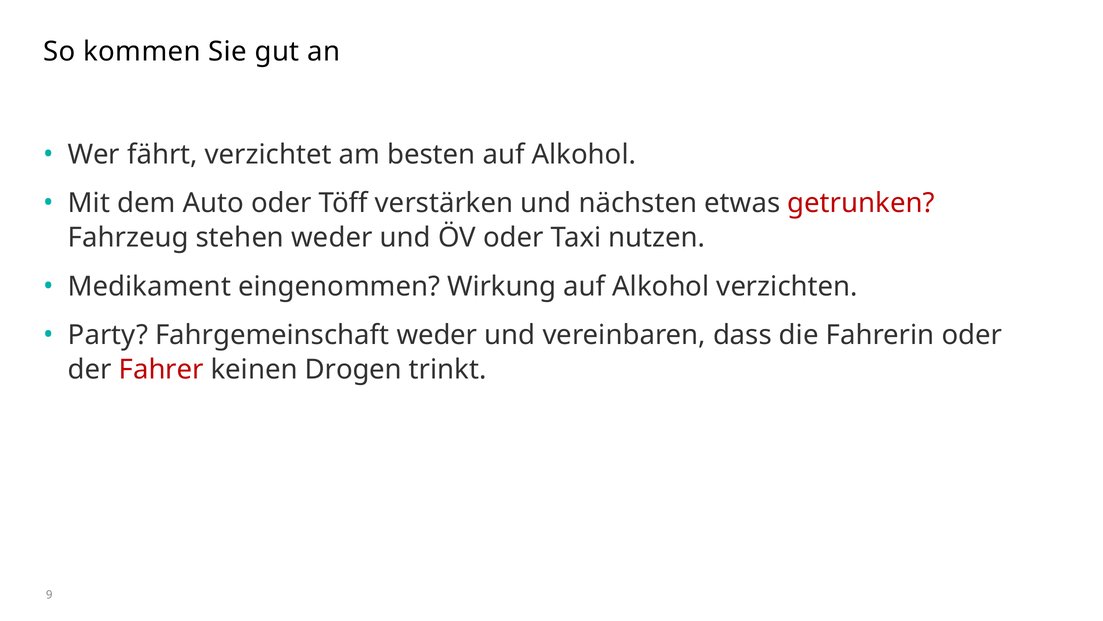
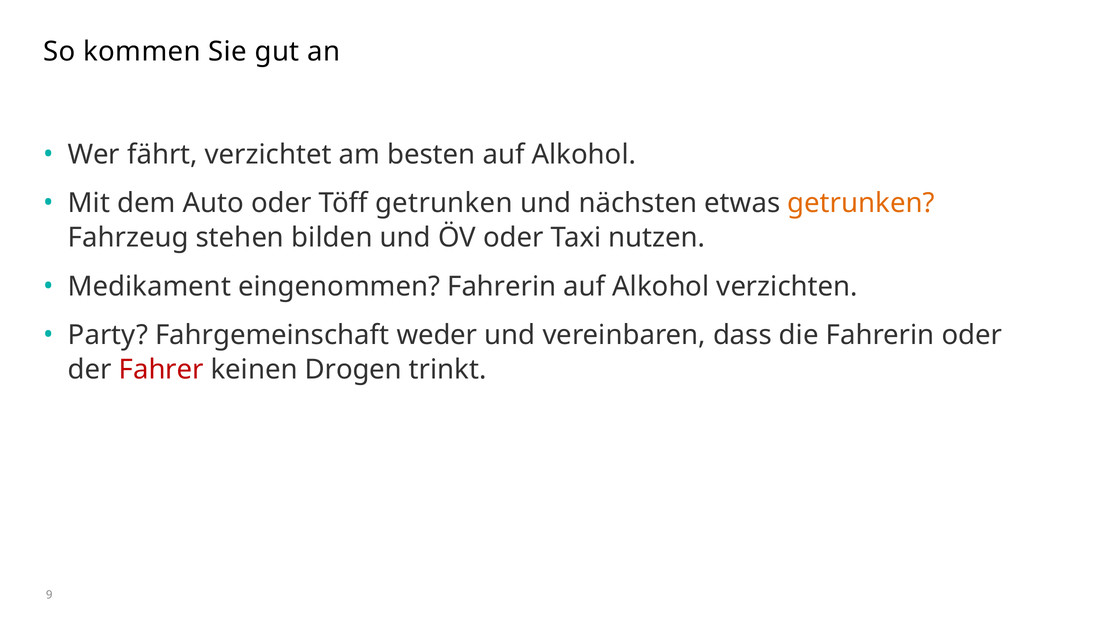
Töff verstärken: verstärken -> getrunken (444, 203)
getrunken colour: red -> orange (861, 203)
stehen weder: weder -> bilden (332, 238)
eingenommen Wirkung: Wirkung -> Fahrerin (502, 286)
